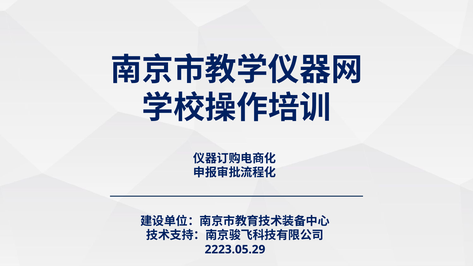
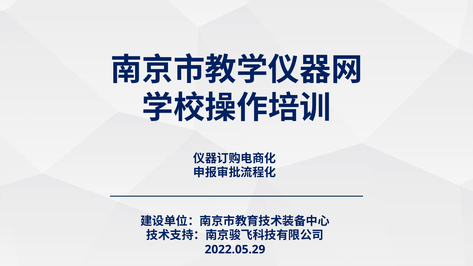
2223.05.29: 2223.05.29 -> 2022.05.29 (235, 250)
